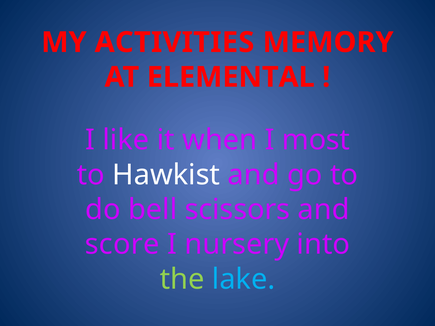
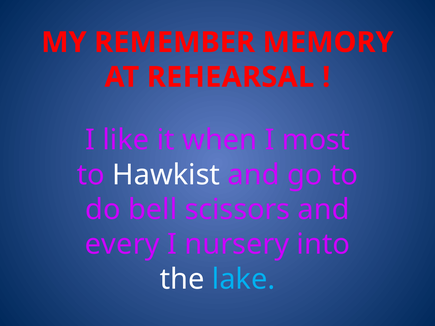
ACTIVITIES: ACTIVITIES -> REMEMBER (175, 42)
ELEMENTAL: ELEMENTAL -> REHEARSAL (231, 77)
score: score -> every (122, 245)
the colour: light green -> white (182, 279)
